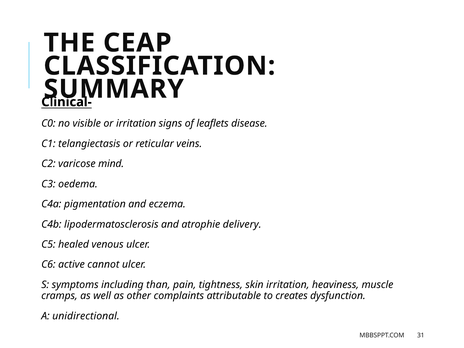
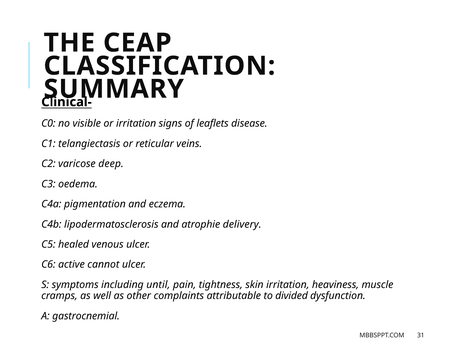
mind: mind -> deep (111, 164)
than: than -> until (158, 285)
creates: creates -> divided (292, 296)
unidirectional: unidirectional -> gastrocnemial (86, 316)
